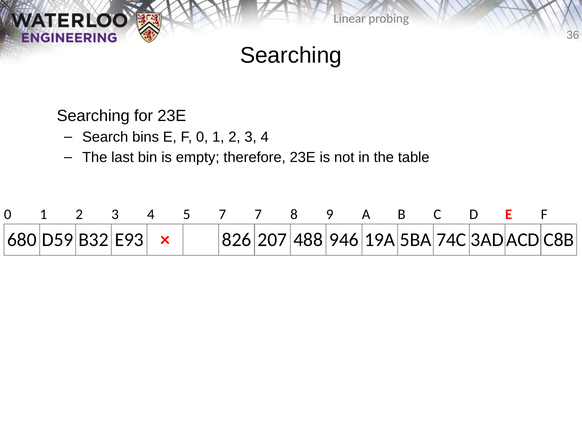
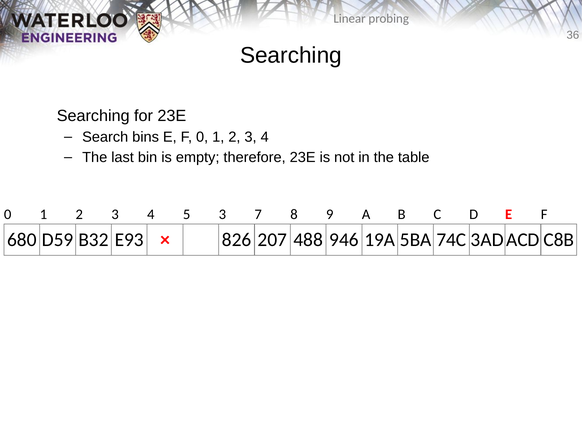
5 7: 7 -> 3 (222, 214)
